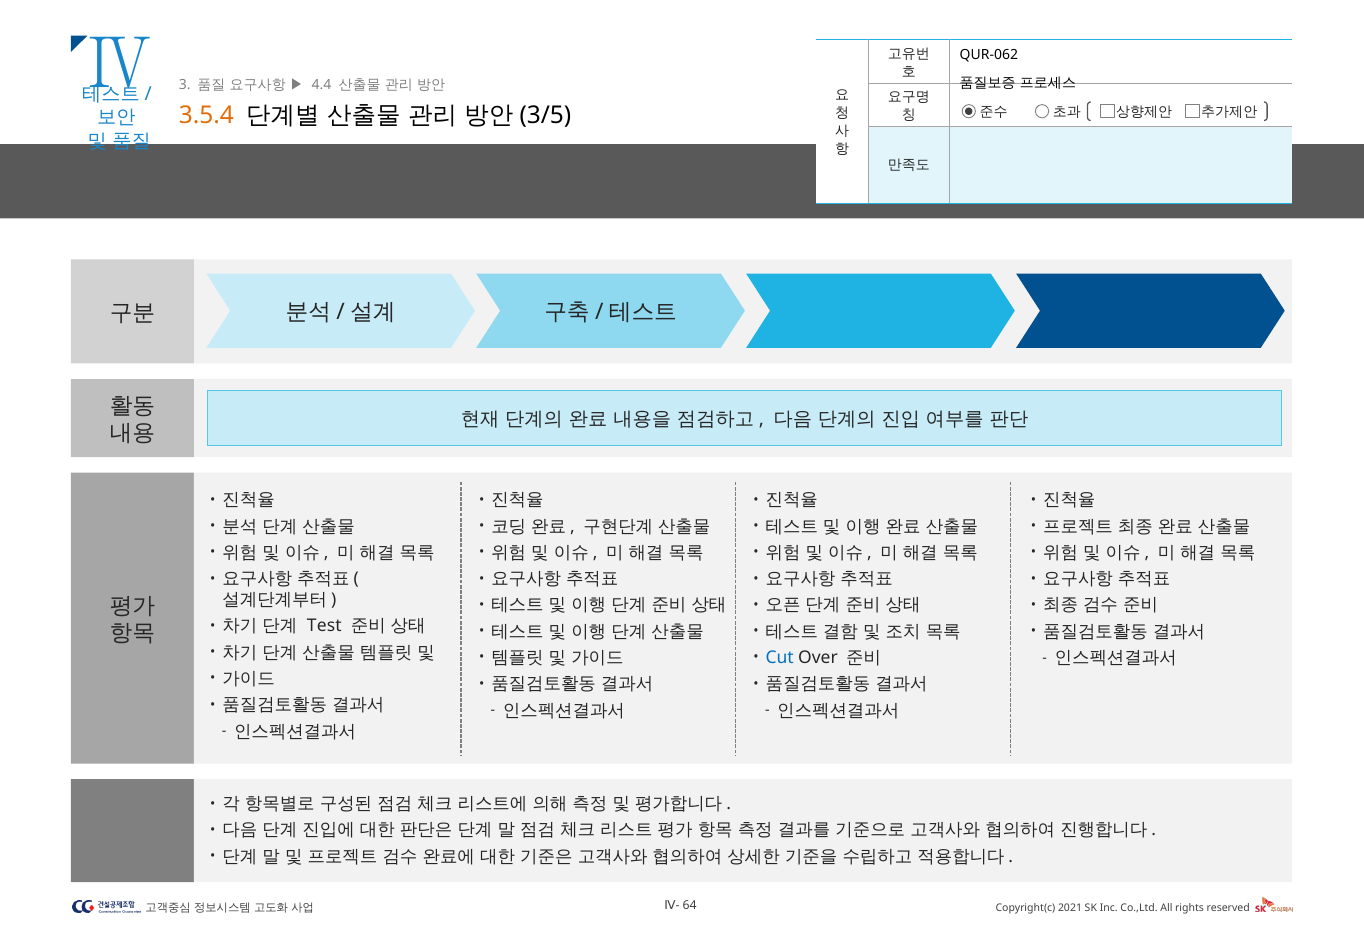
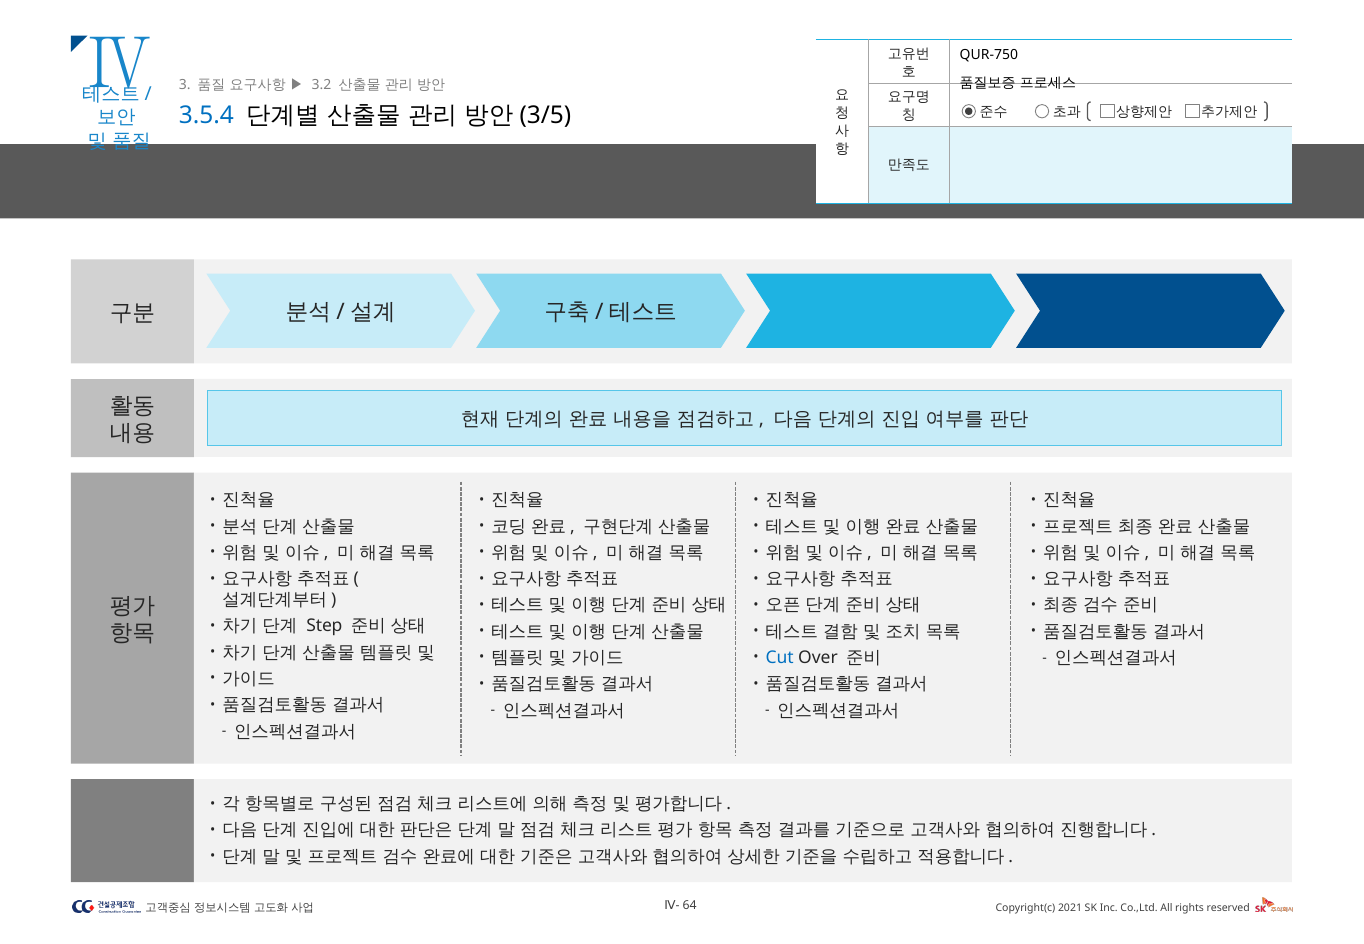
QUR-062: QUR-062 -> QUR-750 (989, 55)
4.4: 4.4 -> 3.2 (322, 85)
3.5.4 colour: orange -> blue (206, 116)
Test: Test -> Step (324, 626)
